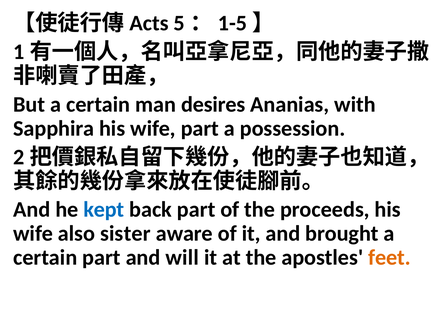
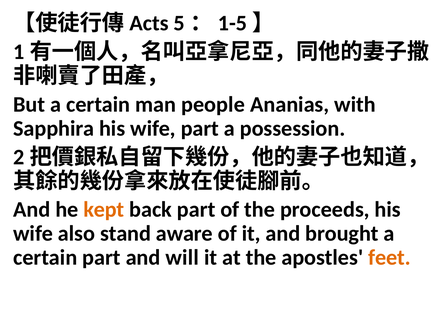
desires: desires -> people (213, 104)
kept colour: blue -> orange (104, 210)
sister: sister -> stand (126, 234)
